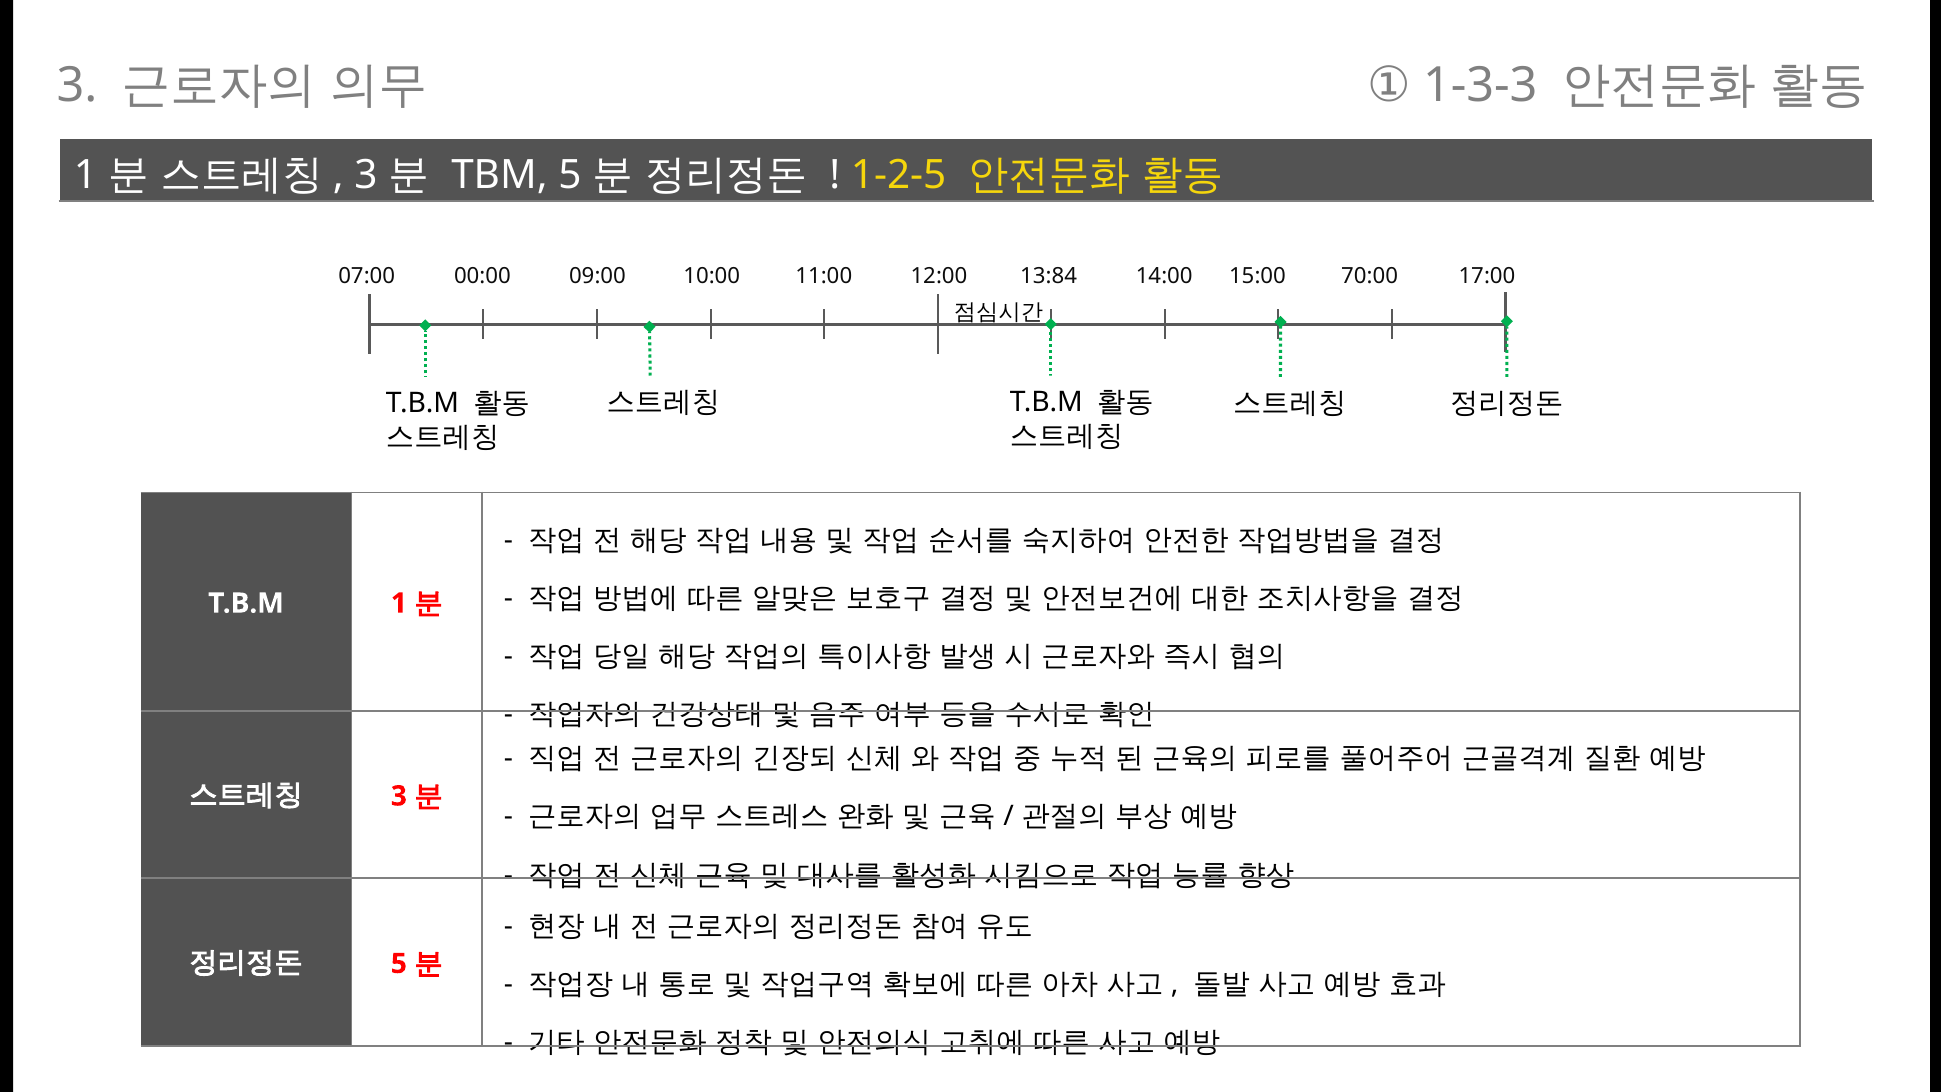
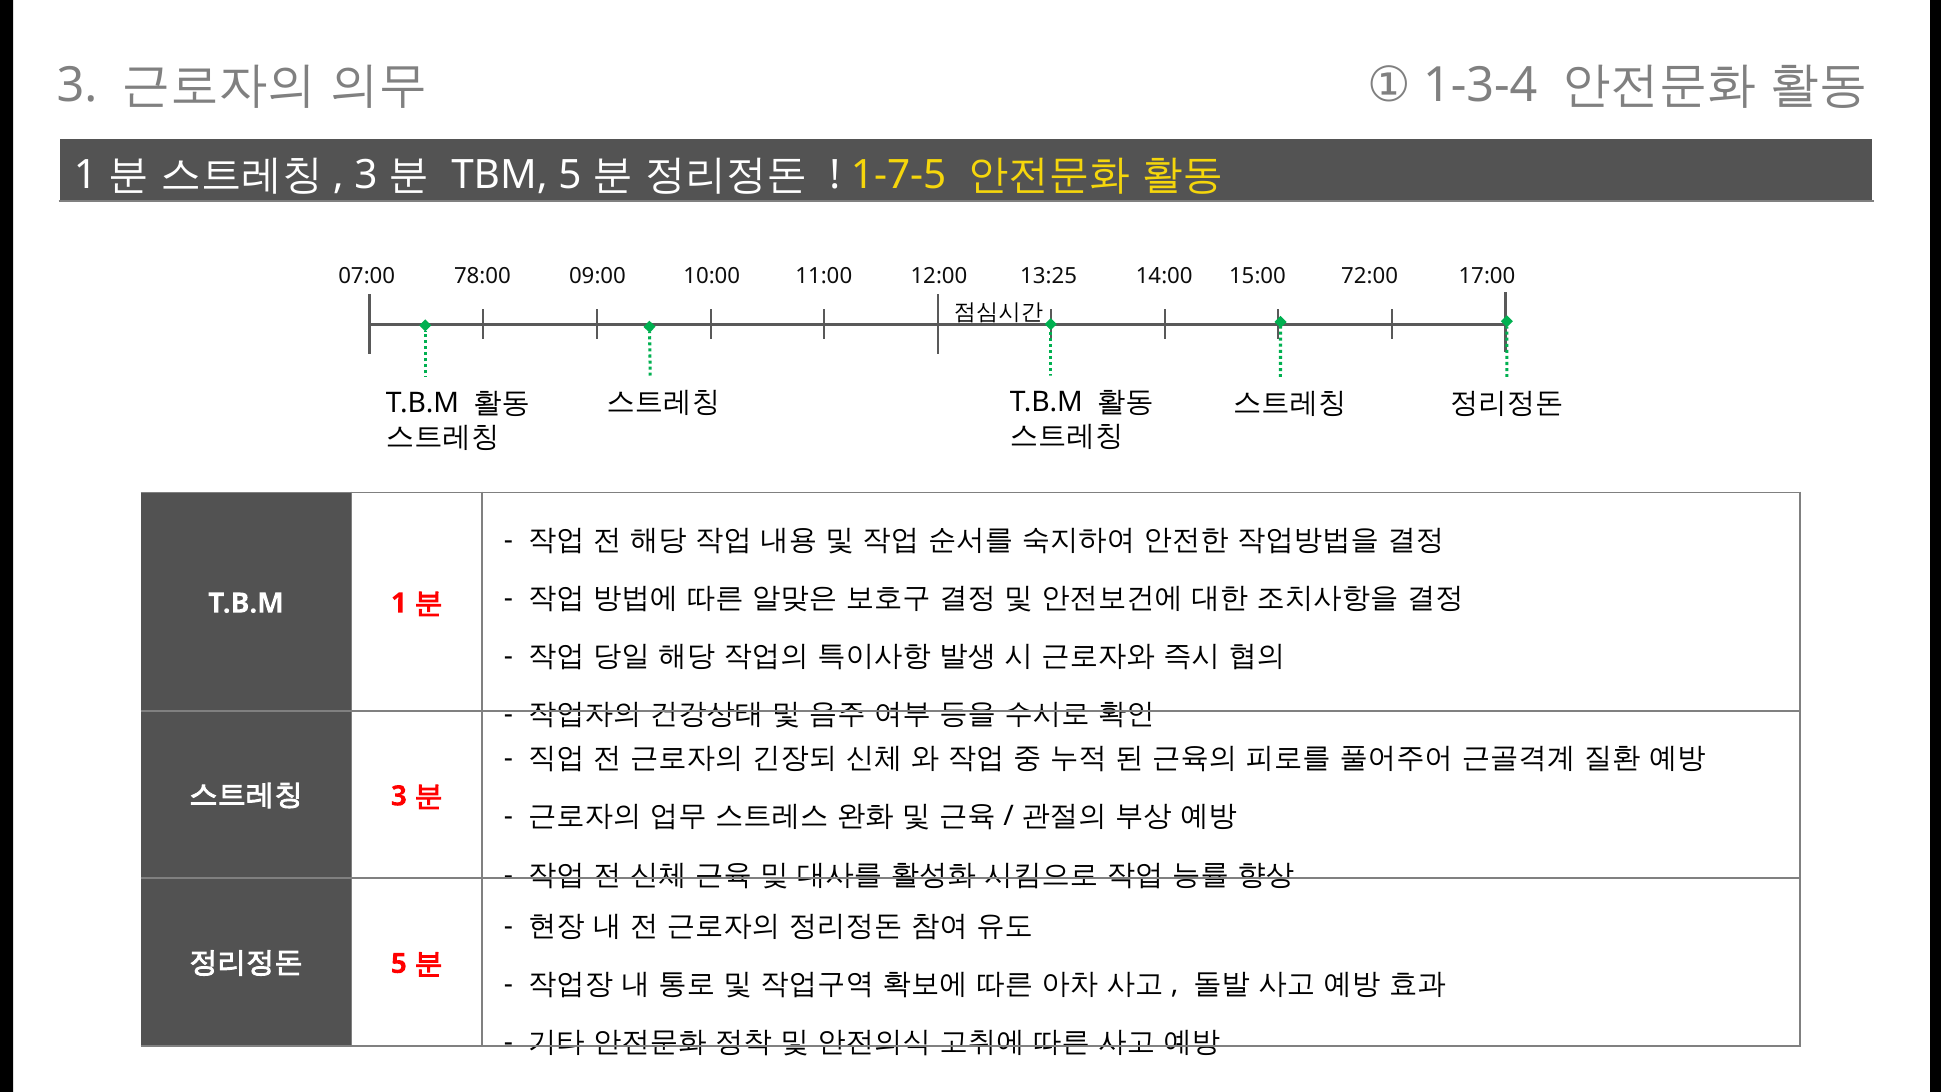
1-3-3: 1-3-3 -> 1-3-4 (1480, 86)
1-2-5: 1-2-5 -> 1-7-5 (899, 175)
00:00: 00:00 -> 78:00 (482, 276)
13:84: 13:84 -> 13:25 (1049, 276)
70:00: 70:00 -> 72:00 (1370, 276)
